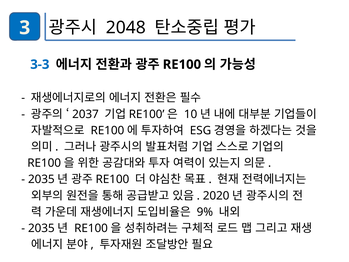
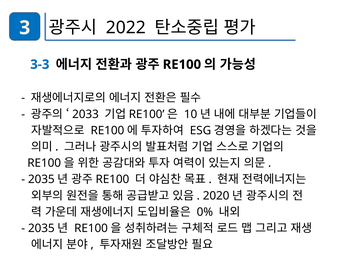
2048: 2048 -> 2022 (126, 28)
2037: 2037 -> 2033 (85, 114)
9%: 9% -> 0% (205, 212)
